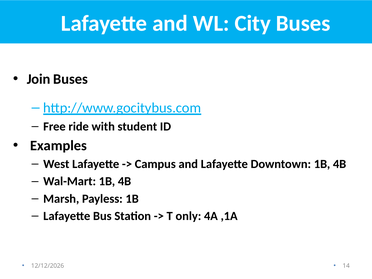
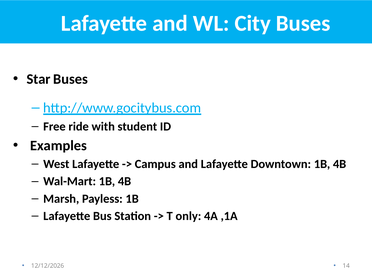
Join: Join -> Star (39, 79)
